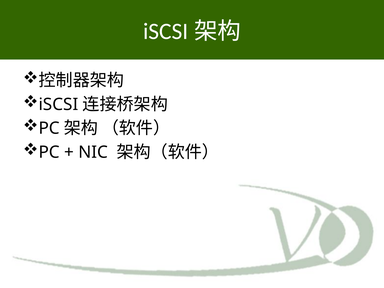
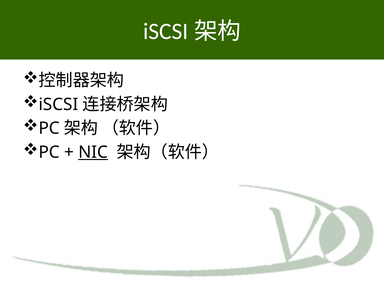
NIC underline: none -> present (93, 152)
